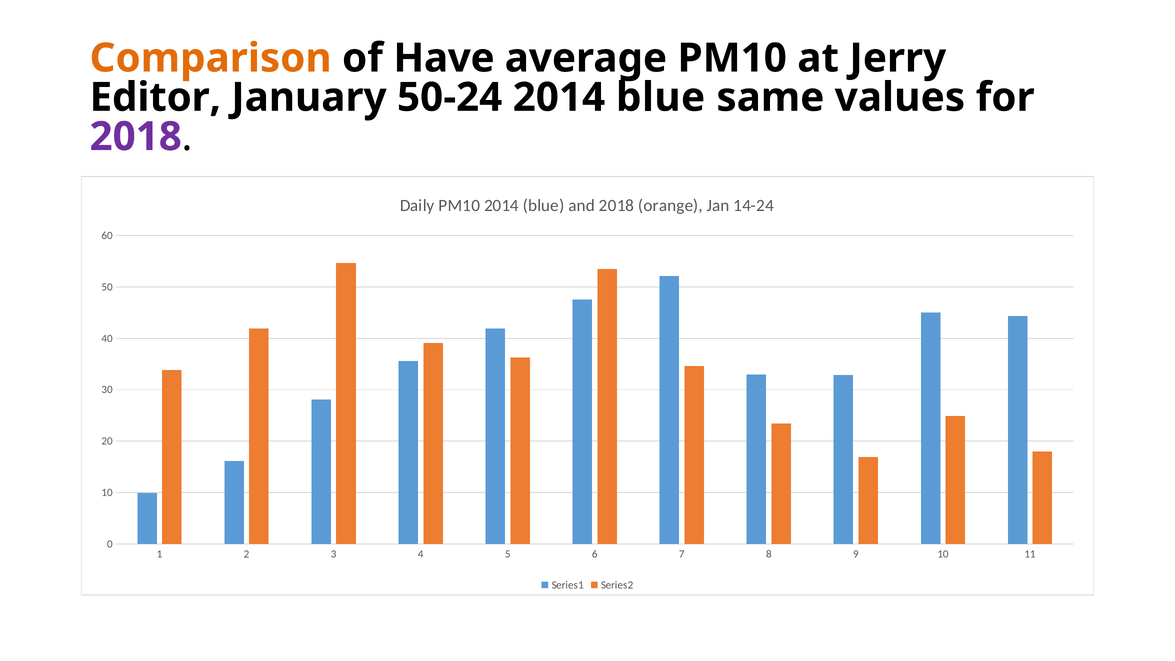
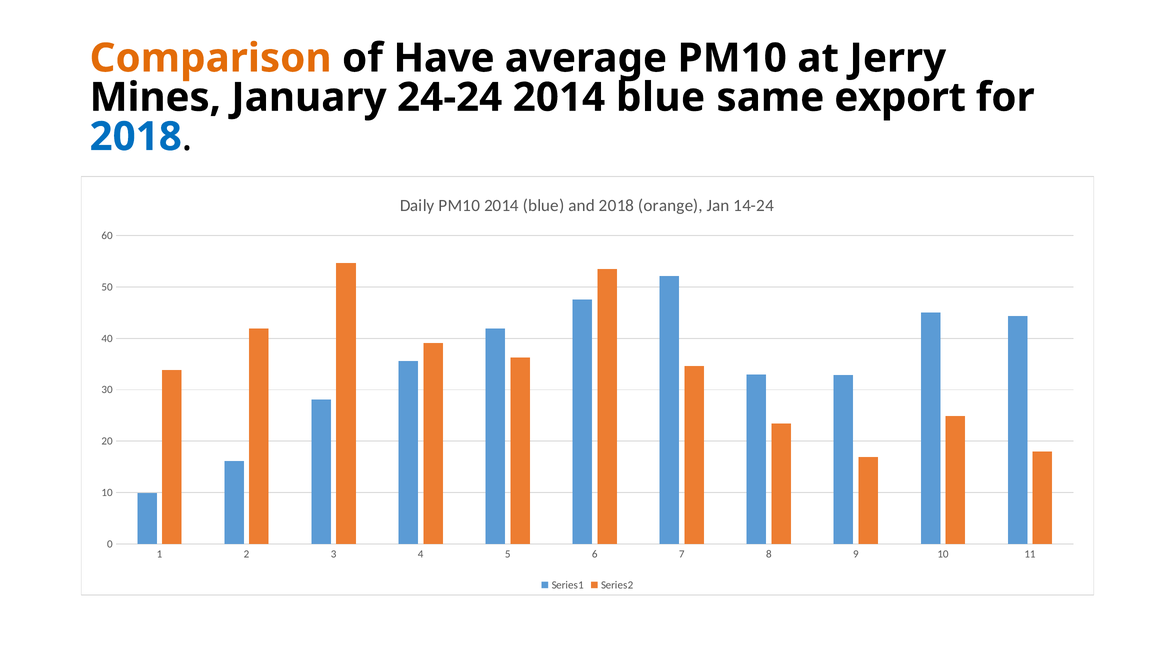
Editor: Editor -> Mines (155, 97)
50-24: 50-24 -> 24-24 (450, 97)
values: values -> export (900, 97)
2018 colour: purple -> blue (136, 137)
